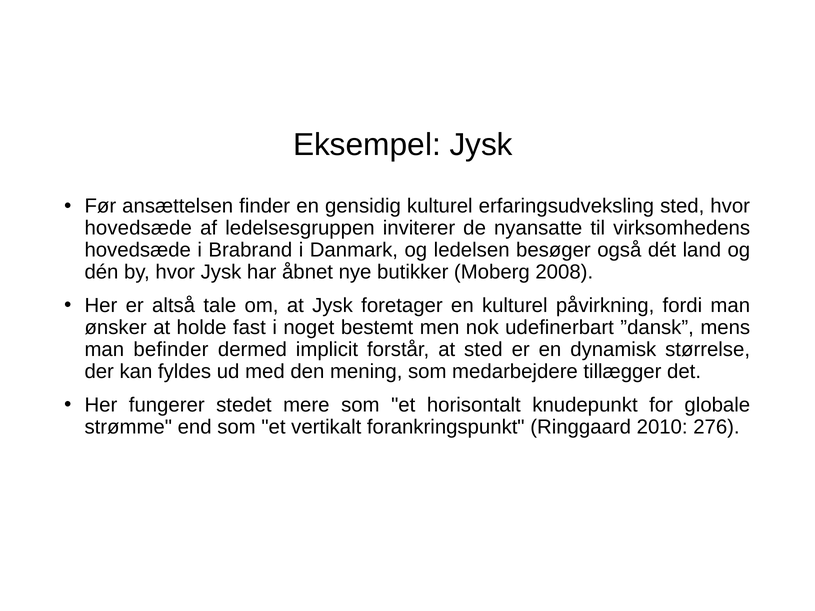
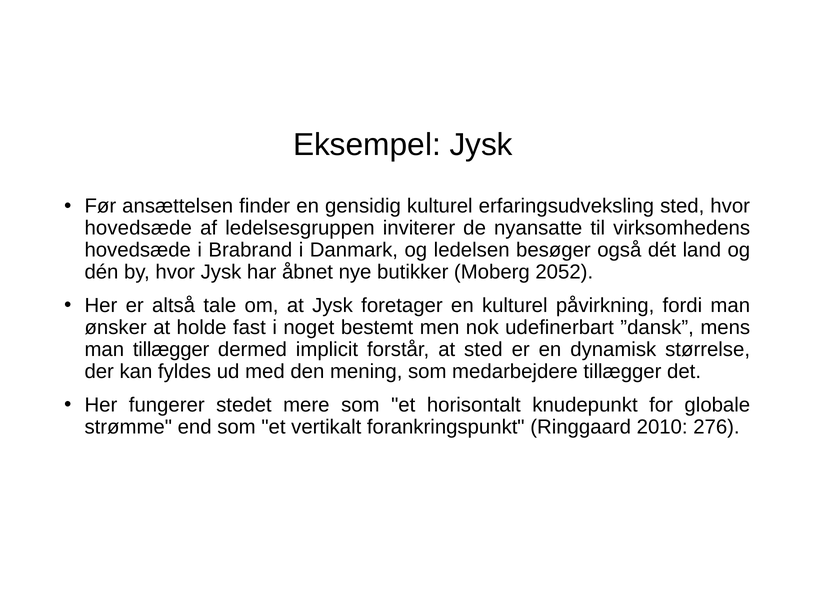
2008: 2008 -> 2052 (564, 272)
man befinder: befinder -> tillægger (171, 350)
